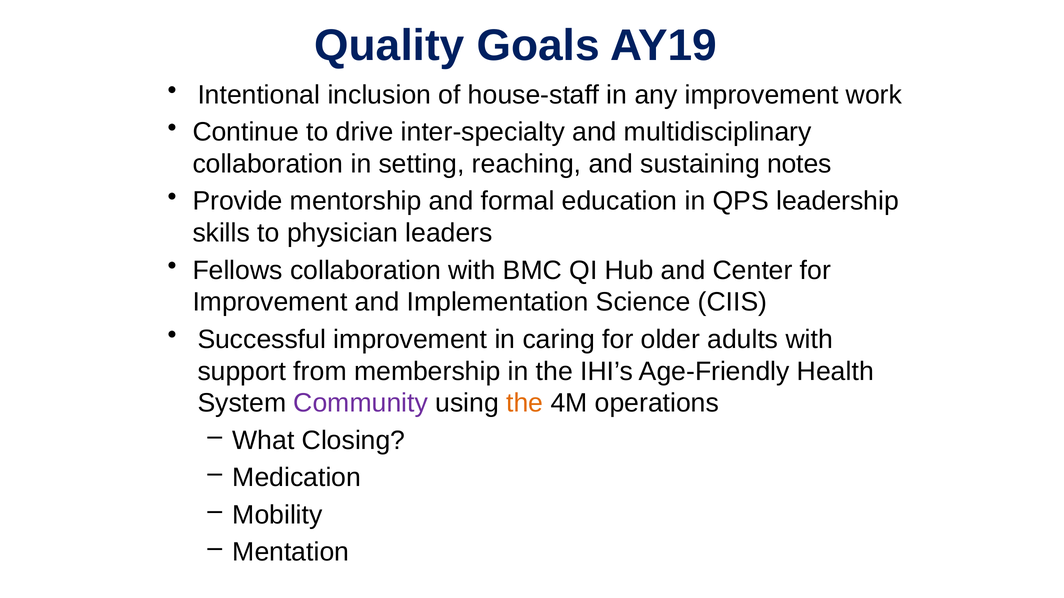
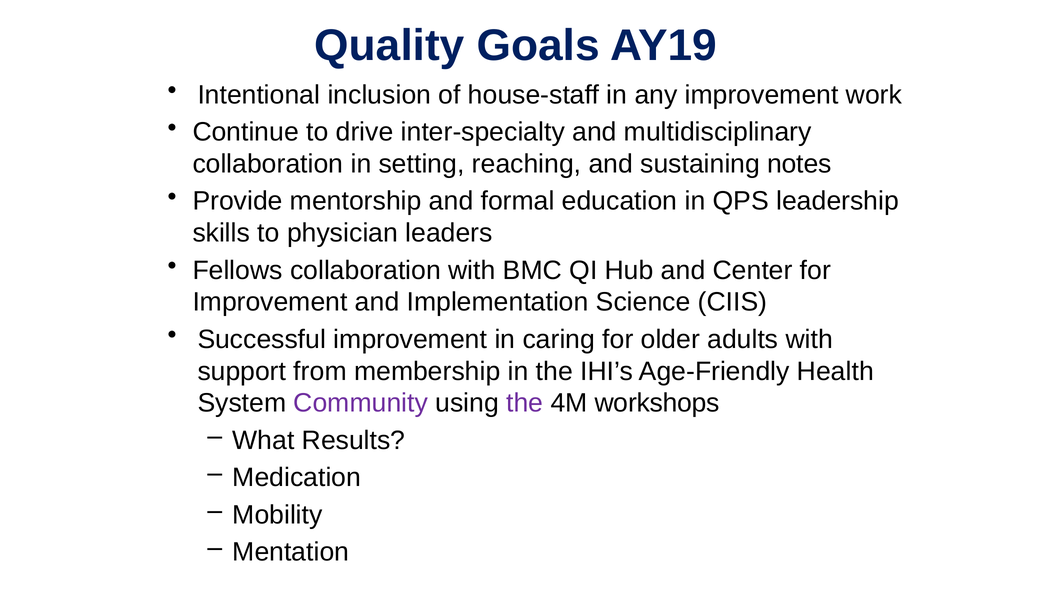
the colour: orange -> purple (525, 403)
operations: operations -> workshops (657, 403)
Closing: Closing -> Results (354, 441)
